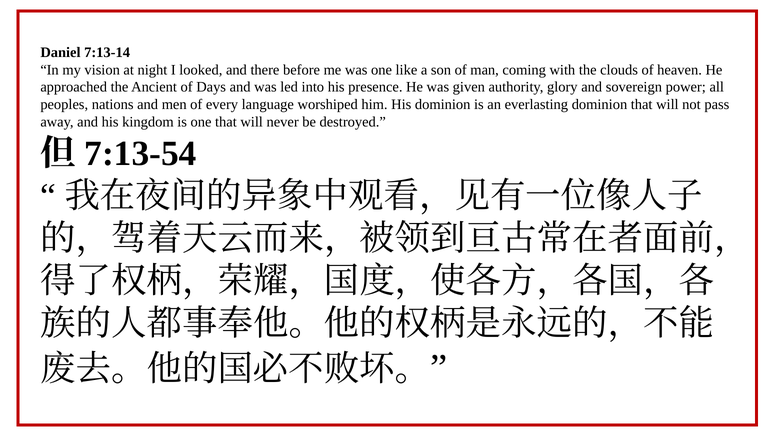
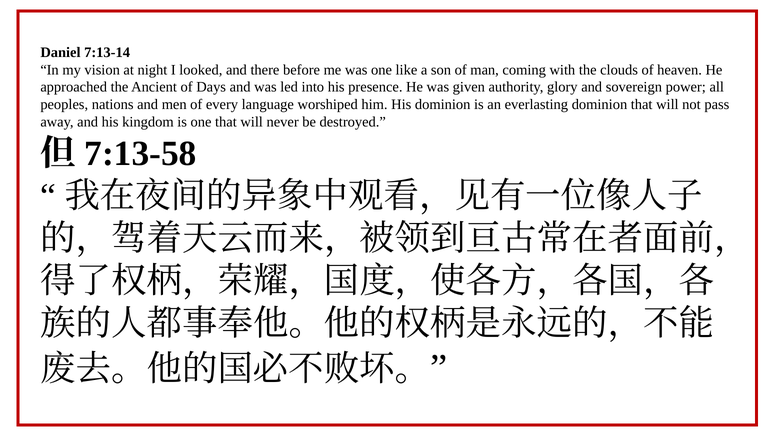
7:13-54: 7:13-54 -> 7:13-58 (140, 153)
